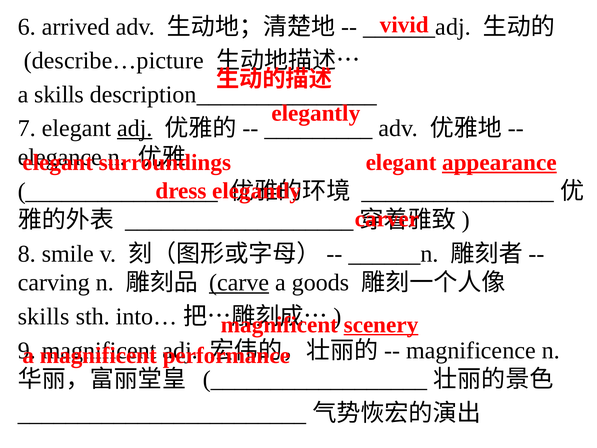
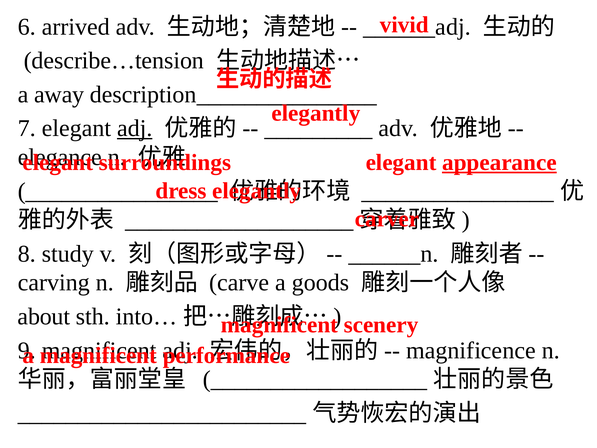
describe…picture: describe…picture -> describe…tension (114, 61)
a skills: skills -> away (59, 94)
smile: smile -> study (68, 254)
carve underline: present -> none (239, 283)
skills: skills -> about (44, 316)
scenery underline: present -> none (381, 325)
